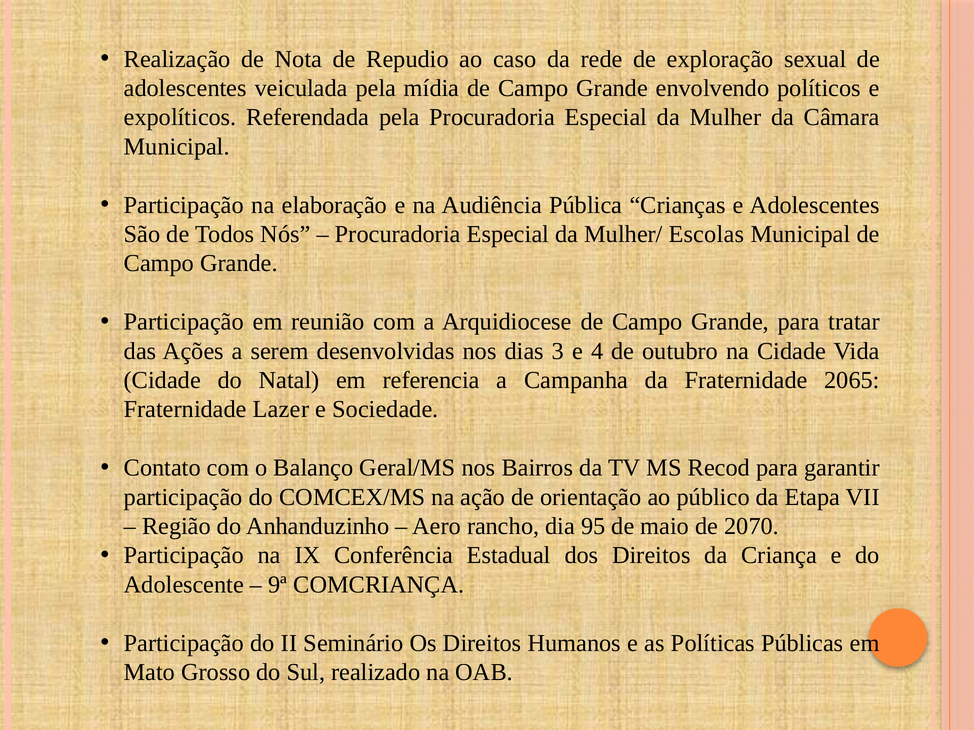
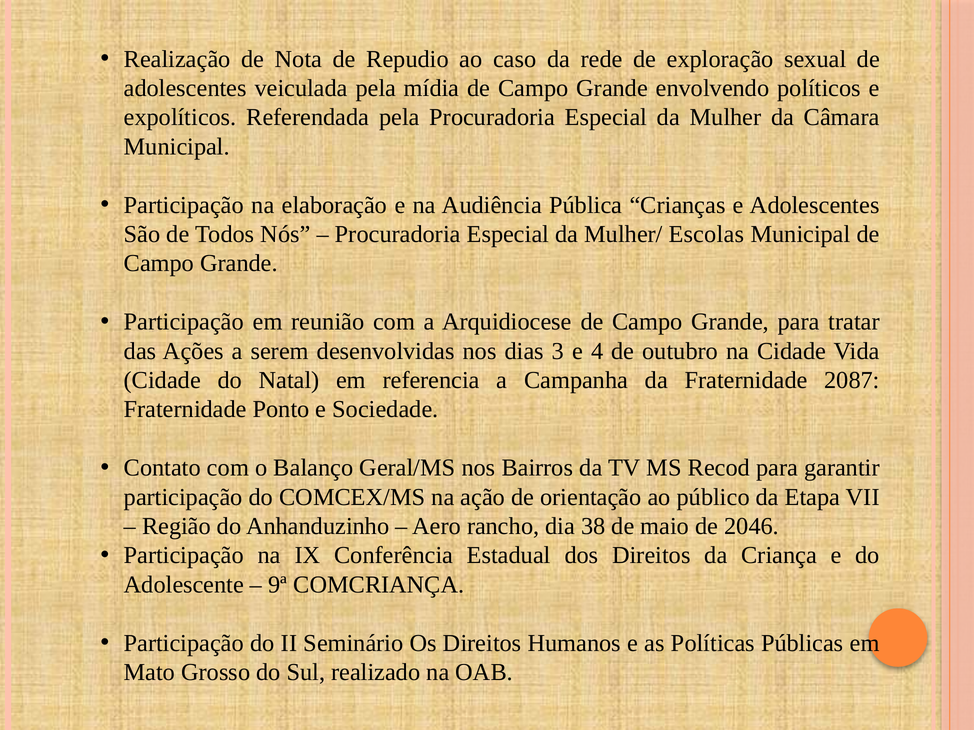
2065: 2065 -> 2087 (852, 381)
Lazer: Lazer -> Ponto (281, 410)
95: 95 -> 38 (593, 527)
2070: 2070 -> 2046 (752, 527)
